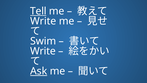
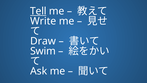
Swim: Swim -> Draw (43, 41)
Write: Write -> Swim (43, 51)
Ask underline: present -> none (39, 71)
